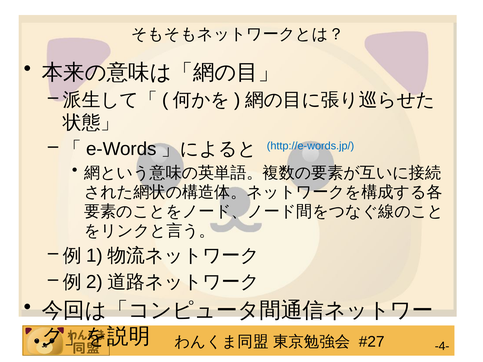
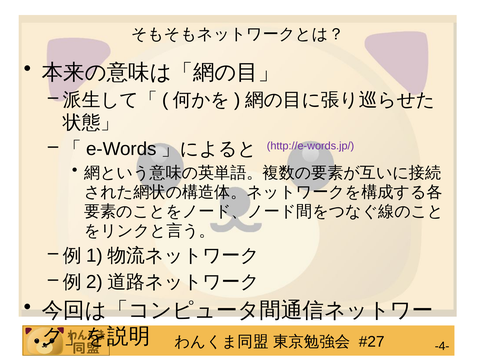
http://e-words.jp/ colour: blue -> purple (311, 146)
